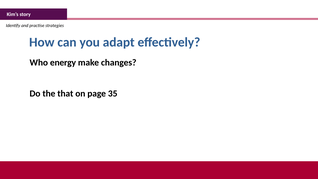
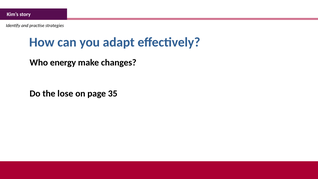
that: that -> lose (65, 93)
